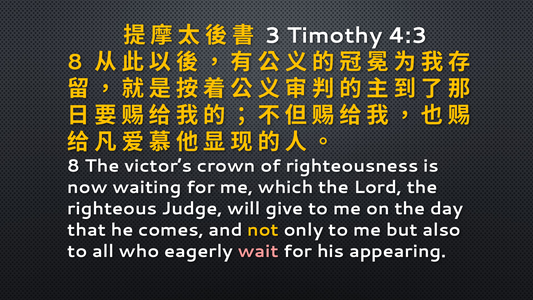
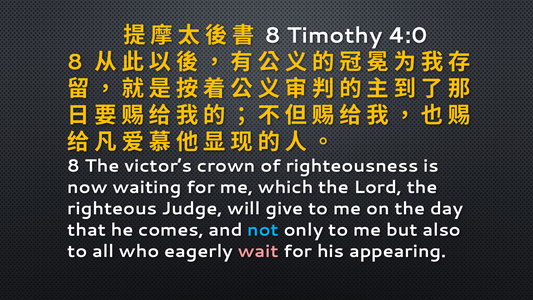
3: 3 -> 8 (273, 36)
4:3: 4:3 -> 4:0 (408, 36)
not colour: yellow -> light blue (263, 230)
